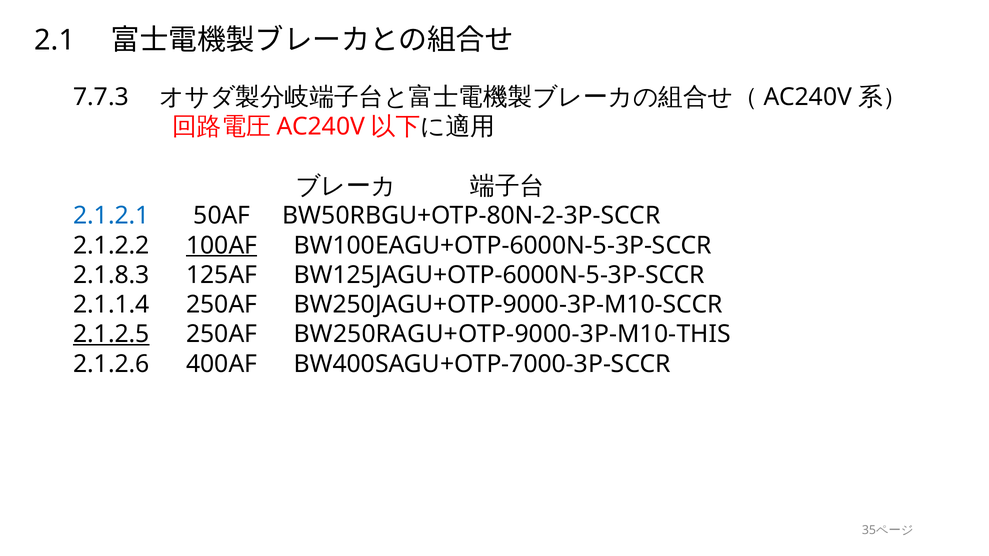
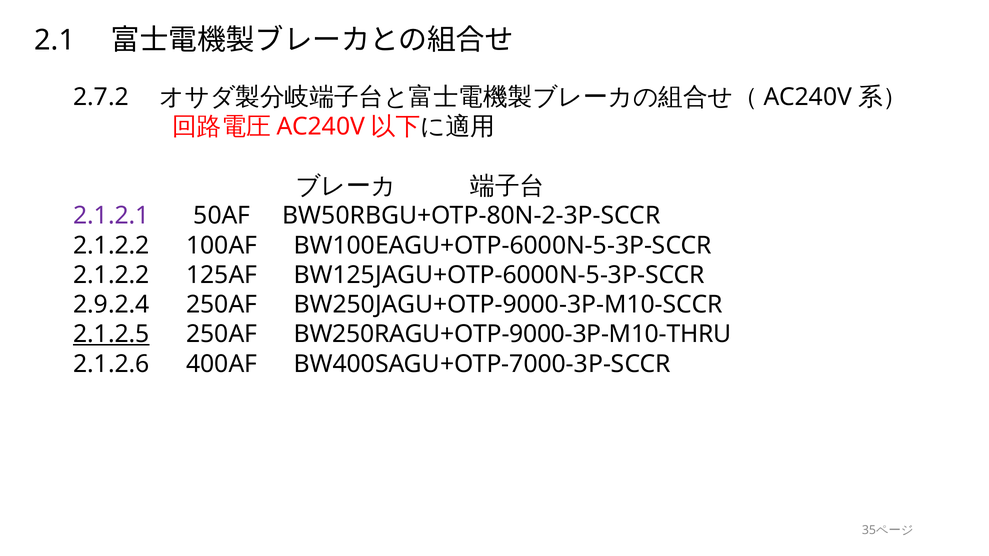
7.7.3: 7.7.3 -> 2.7.2 (101, 97)
2.1.2.1 colour: blue -> purple (111, 216)
100AF underline: present -> none (222, 245)
2.1.8.3: 2.1.8.3 -> 2.1.2.2 (111, 275)
2.1.1.4: 2.1.1.4 -> 2.9.2.4 (111, 305)
BW250RAGU+OTP-9000-3P-M10-THIS: BW250RAGU+OTP-9000-3P-M10-THIS -> BW250RAGU+OTP-9000-3P-M10-THRU (513, 334)
